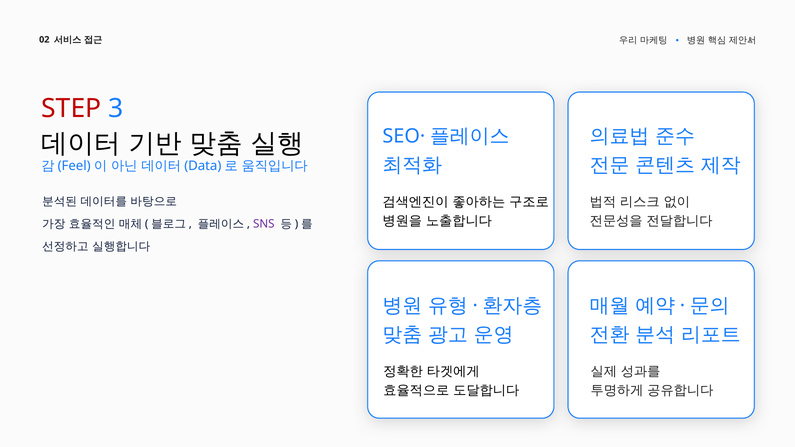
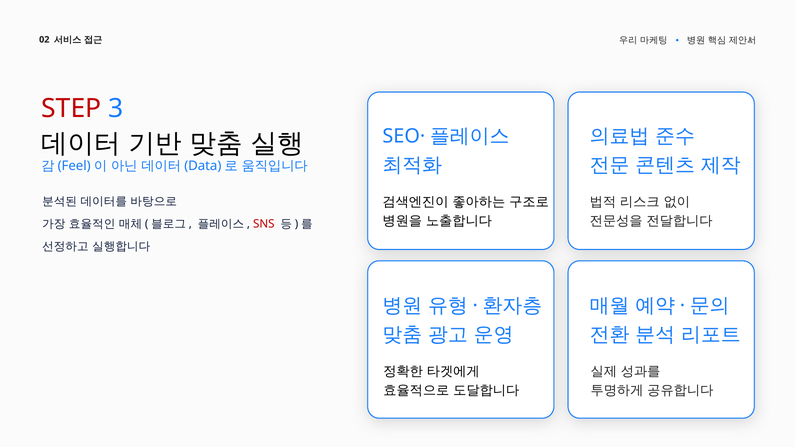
SNS colour: purple -> red (264, 224)
